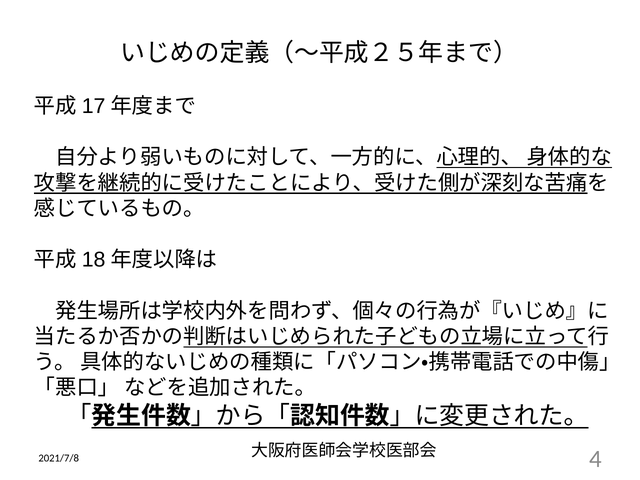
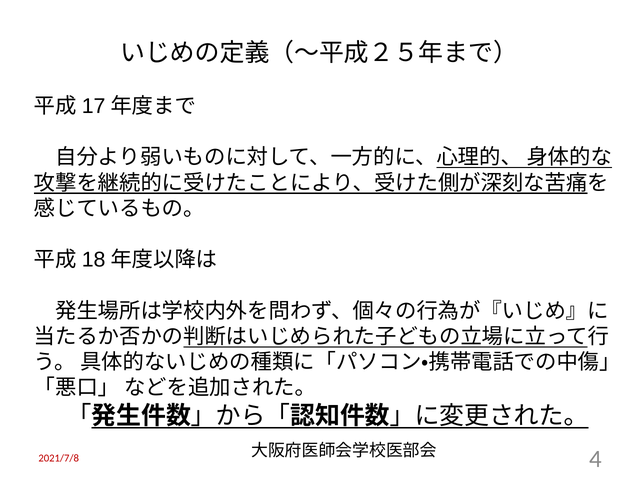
2021/7/8 colour: black -> red (59, 458)
